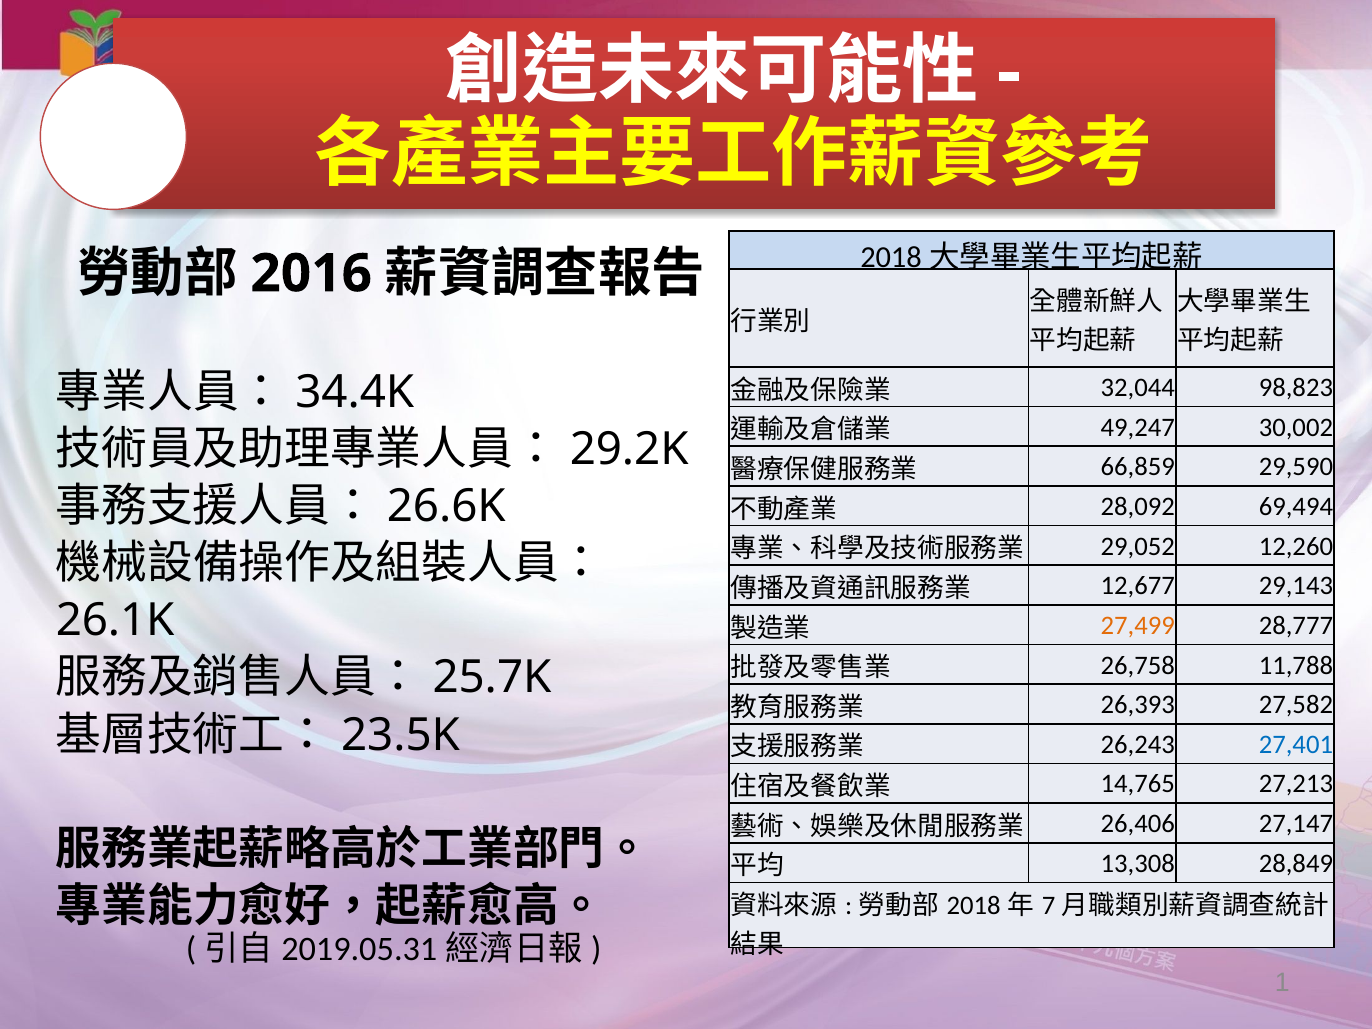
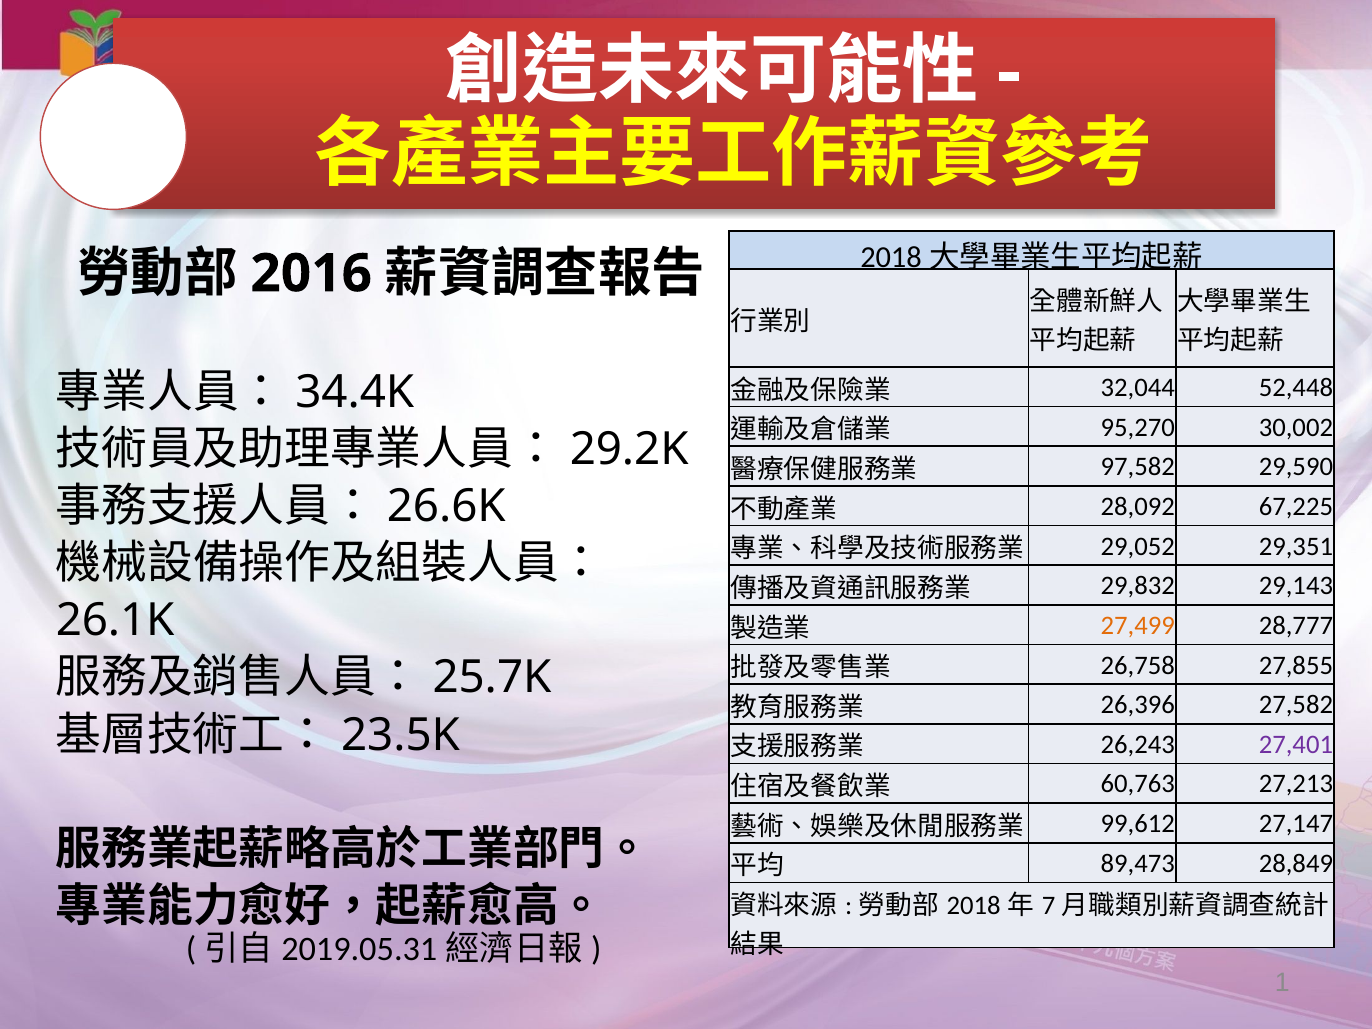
98,823: 98,823 -> 52,448 (1296, 388)
49,247: 49,247 -> 95,270 (1138, 427)
66,859: 66,859 -> 97,582 (1138, 467)
69,494: 69,494 -> 67,225 (1296, 507)
12,260: 12,260 -> 29,351 (1296, 546)
12,677: 12,677 -> 29,832 (1138, 586)
11,788: 11,788 -> 27,855 (1296, 665)
26,393: 26,393 -> 26,396 (1138, 705)
27,401 colour: blue -> purple (1296, 744)
14,765: 14,765 -> 60,763 (1138, 784)
26,406: 26,406 -> 99,612 (1138, 824)
13,308: 13,308 -> 89,473 (1138, 863)
